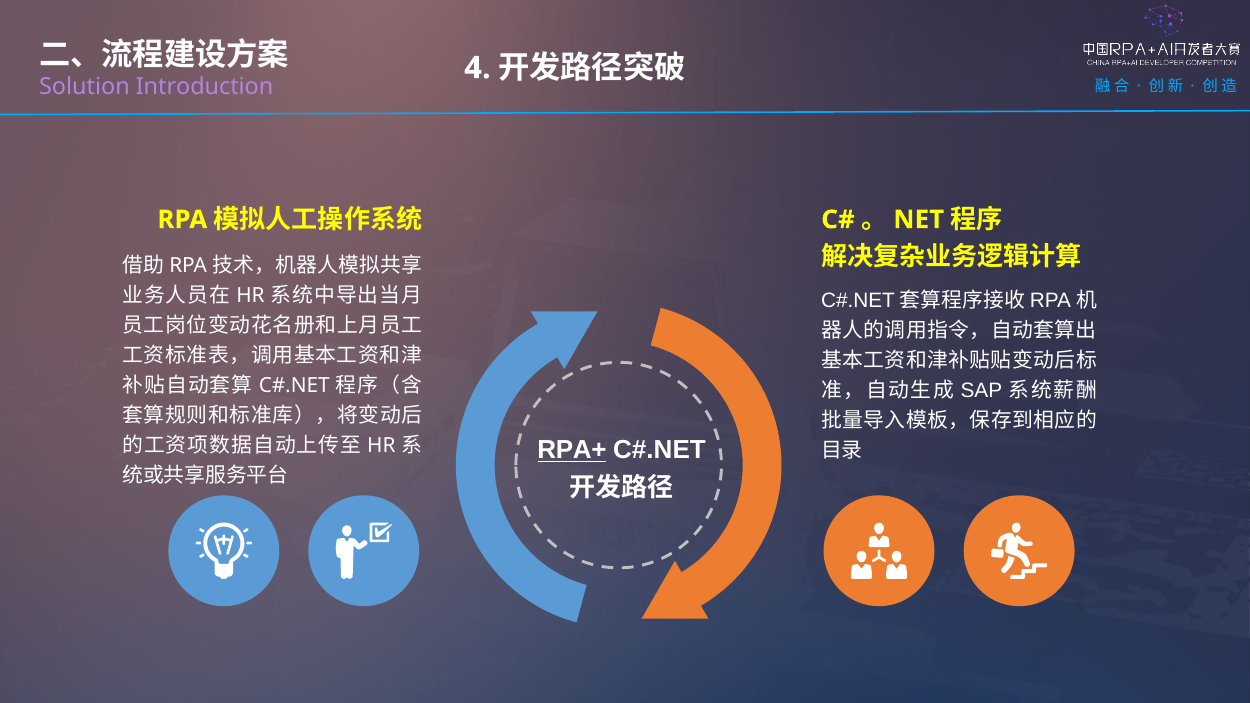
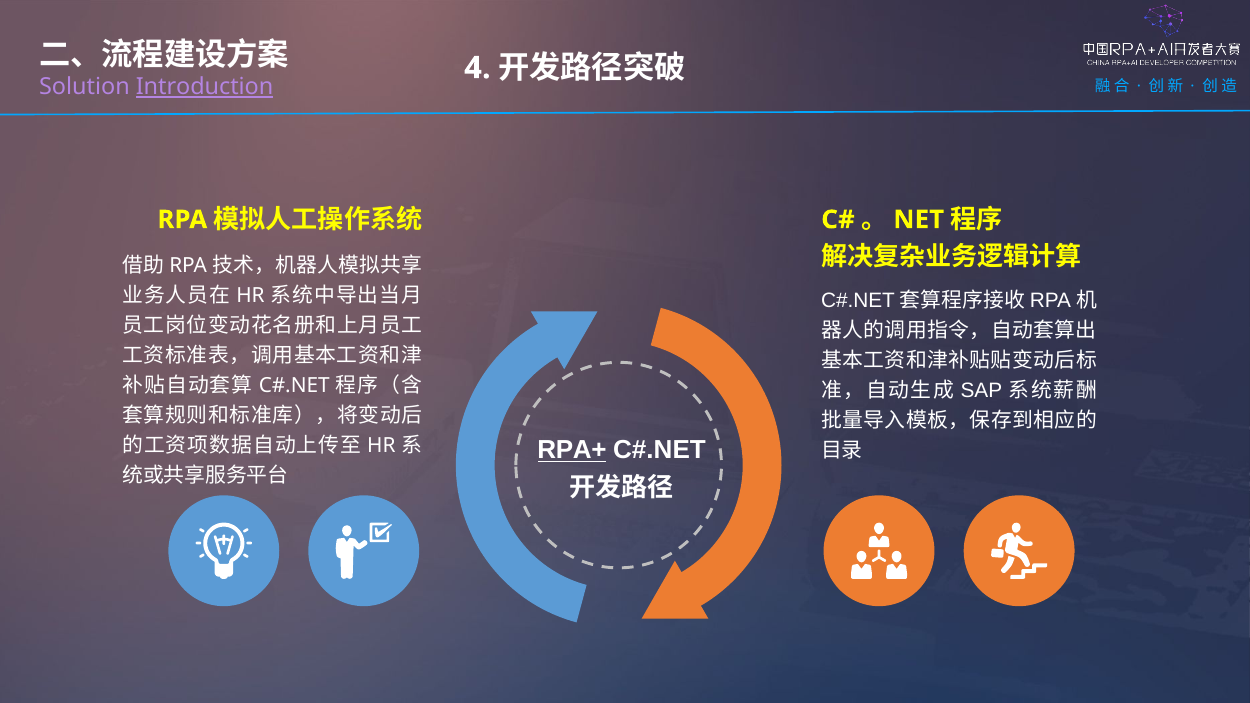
Introduction underline: none -> present (205, 87)
